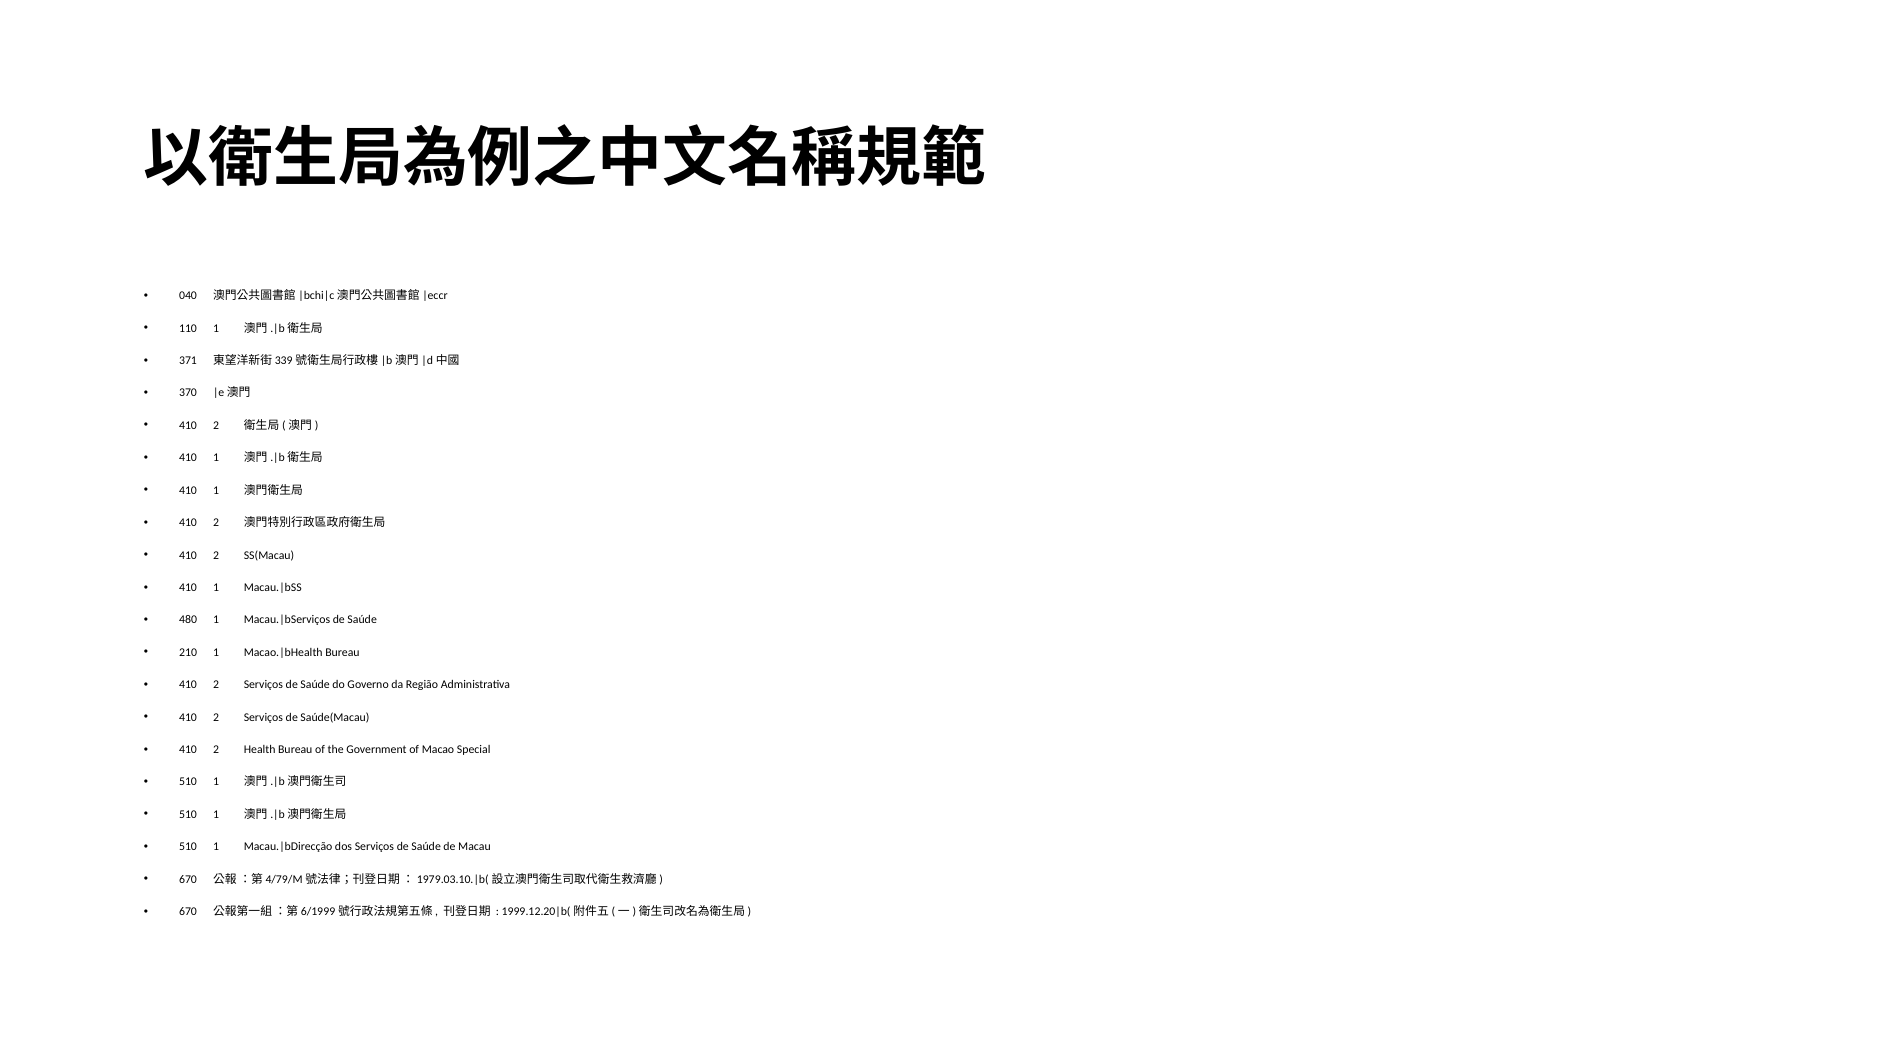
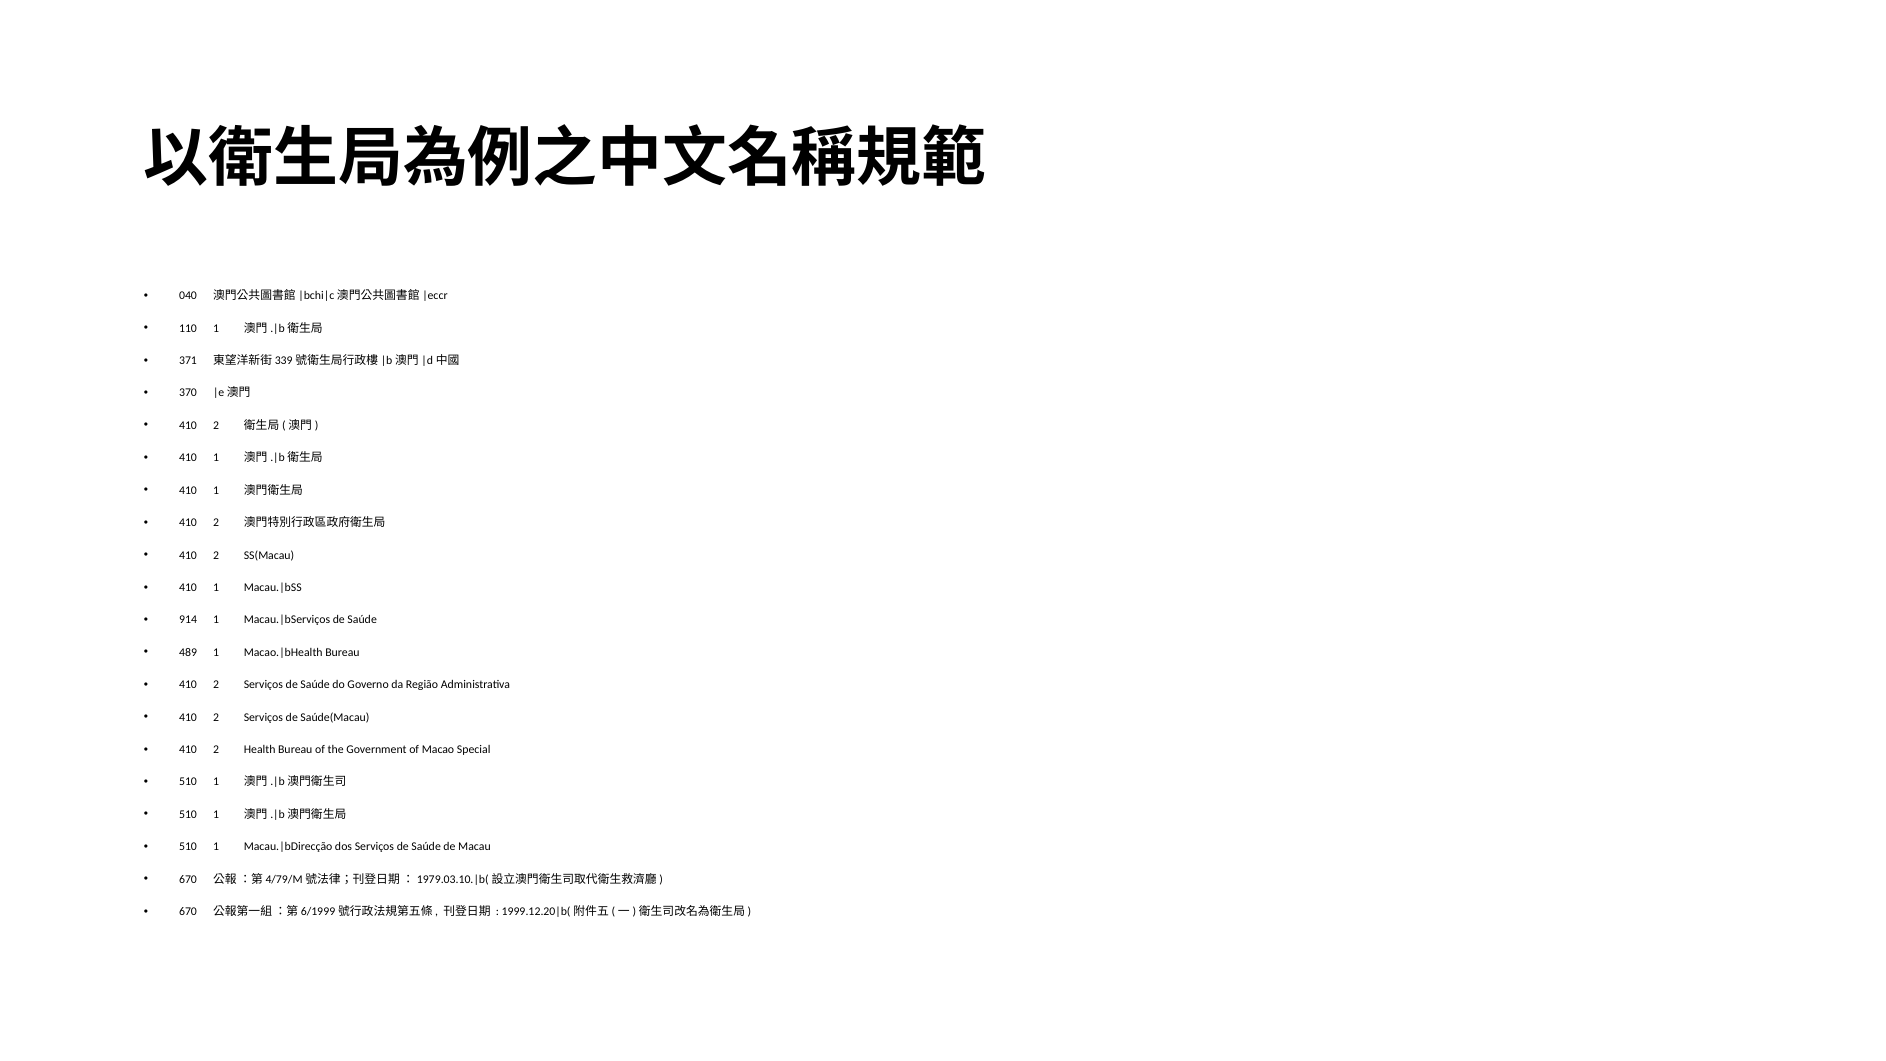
480: 480 -> 914 (188, 620)
210: 210 -> 489 (188, 652)
